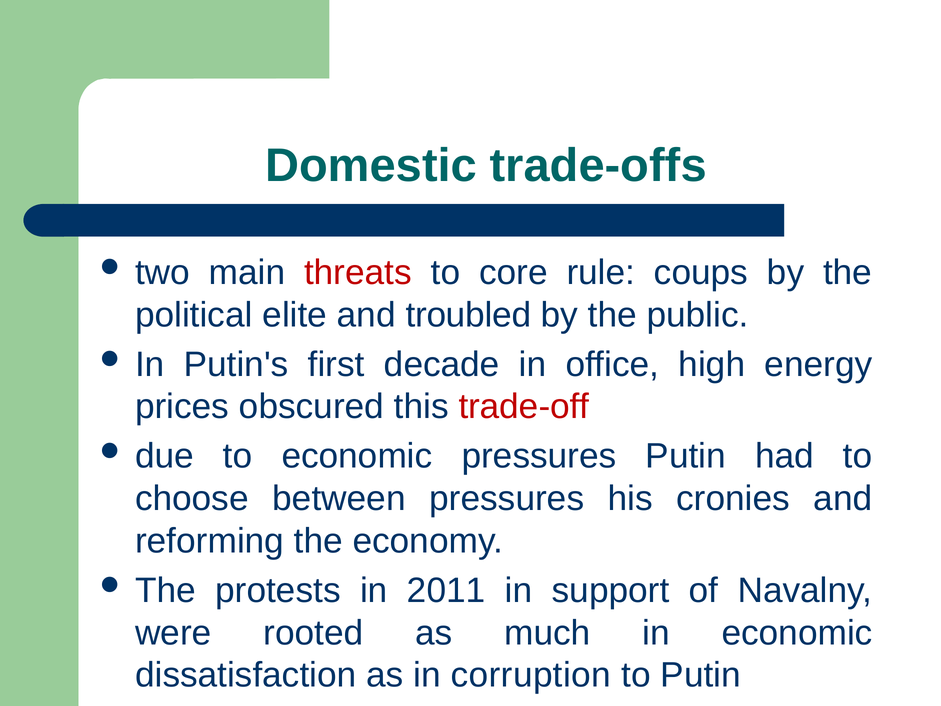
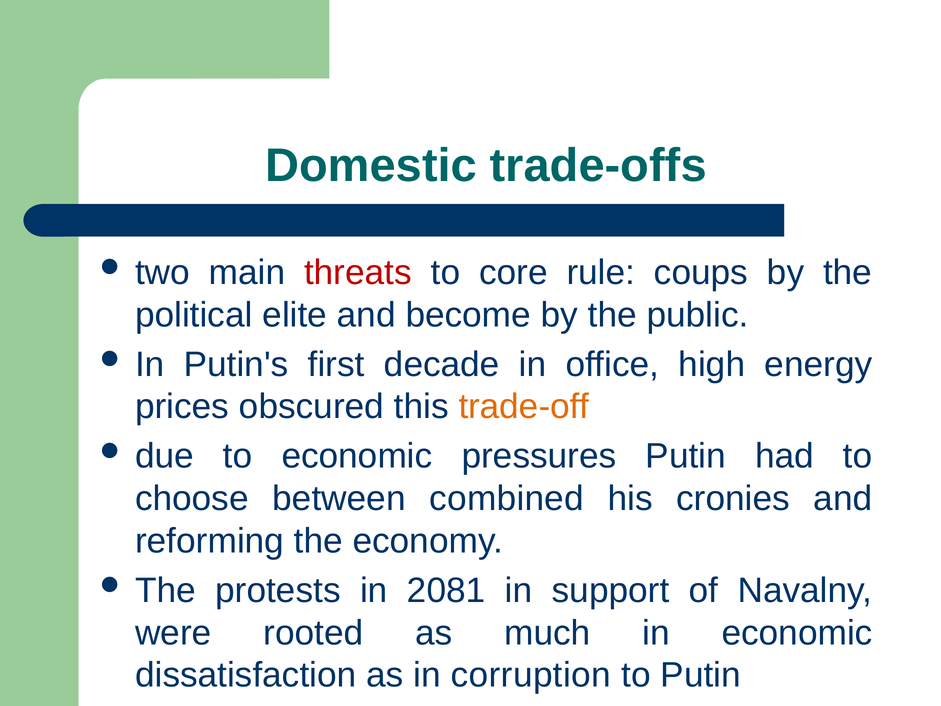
troubled: troubled -> become (468, 315)
trade-off colour: red -> orange (524, 407)
between pressures: pressures -> combined (507, 498)
2011: 2011 -> 2081 (446, 590)
